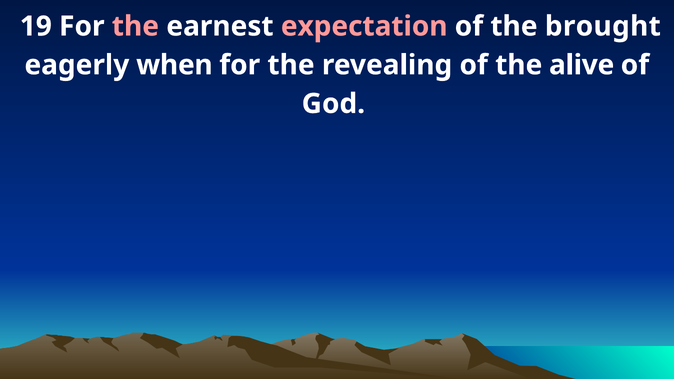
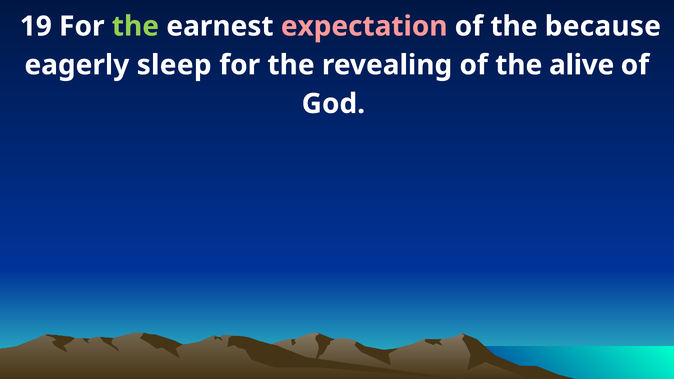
the colour: pink -> light green (135, 26)
brought: brought -> because (603, 26)
when: when -> sleep (174, 65)
